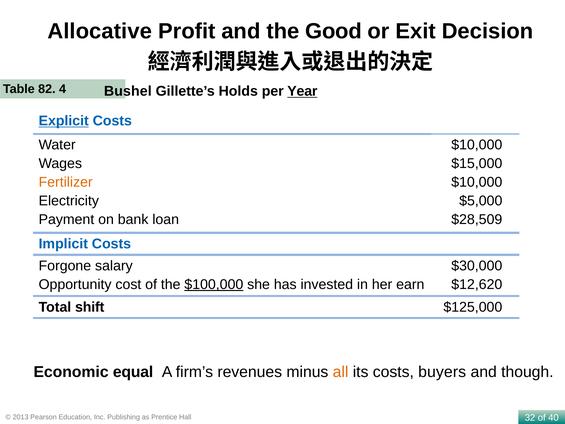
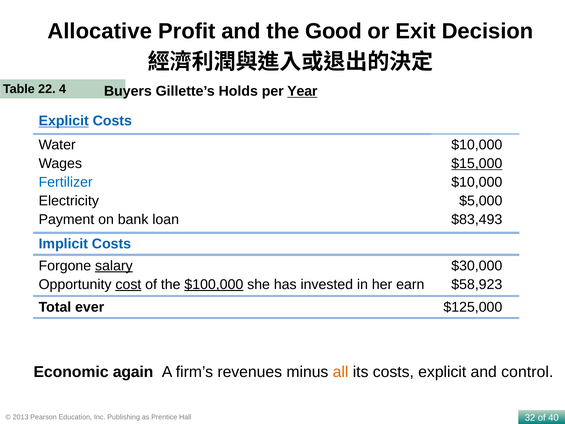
82: 82 -> 22 (47, 89)
Bushel: Bushel -> Buyers (128, 91)
$15,000 underline: none -> present (477, 163)
Fertilizer colour: orange -> blue (66, 182)
$28,509: $28,509 -> $83,493 (477, 219)
salary underline: none -> present (114, 266)
cost underline: none -> present (128, 284)
$12,620: $12,620 -> $58,923 (477, 284)
shift: shift -> ever (90, 307)
equal: equal -> again (133, 372)
costs buyers: buyers -> explicit (442, 372)
though: though -> control (527, 372)
